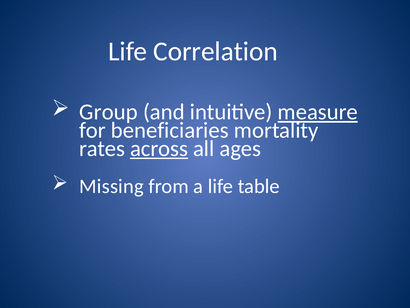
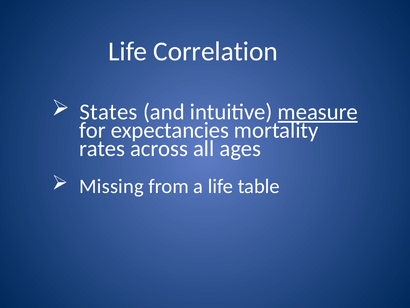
Group: Group -> States (108, 112)
beneficiaries: beneficiaries -> expectancies (170, 130)
across underline: present -> none (159, 148)
